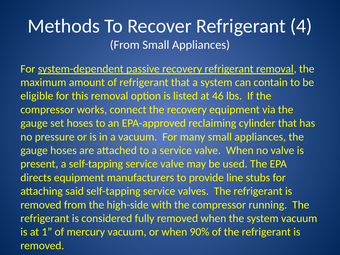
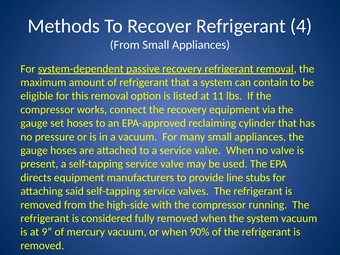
46: 46 -> 11 (218, 96)
1: 1 -> 9 (47, 232)
